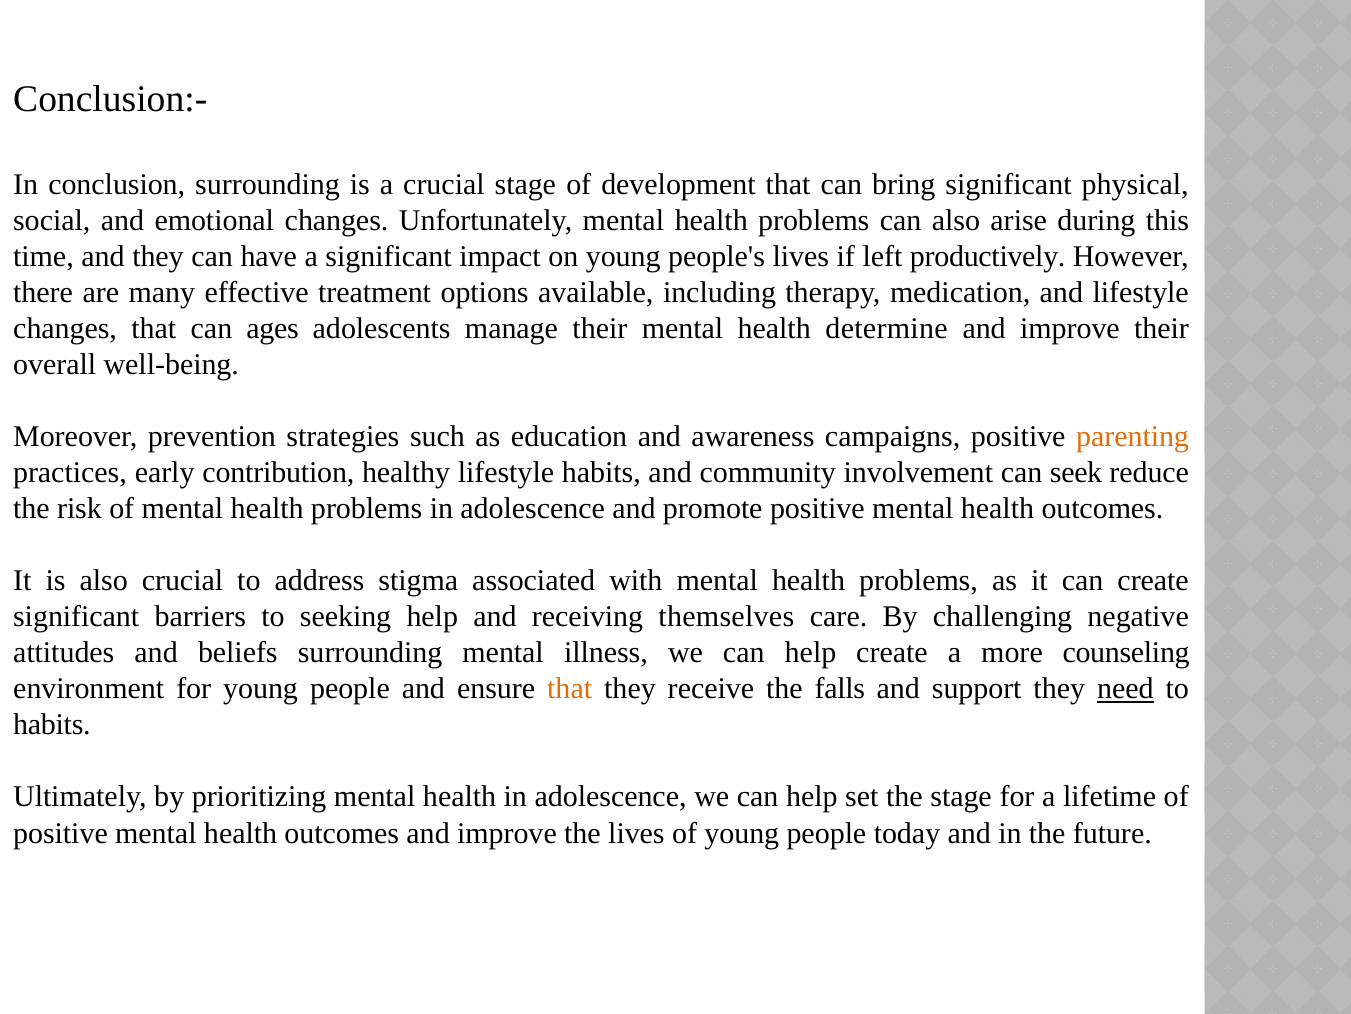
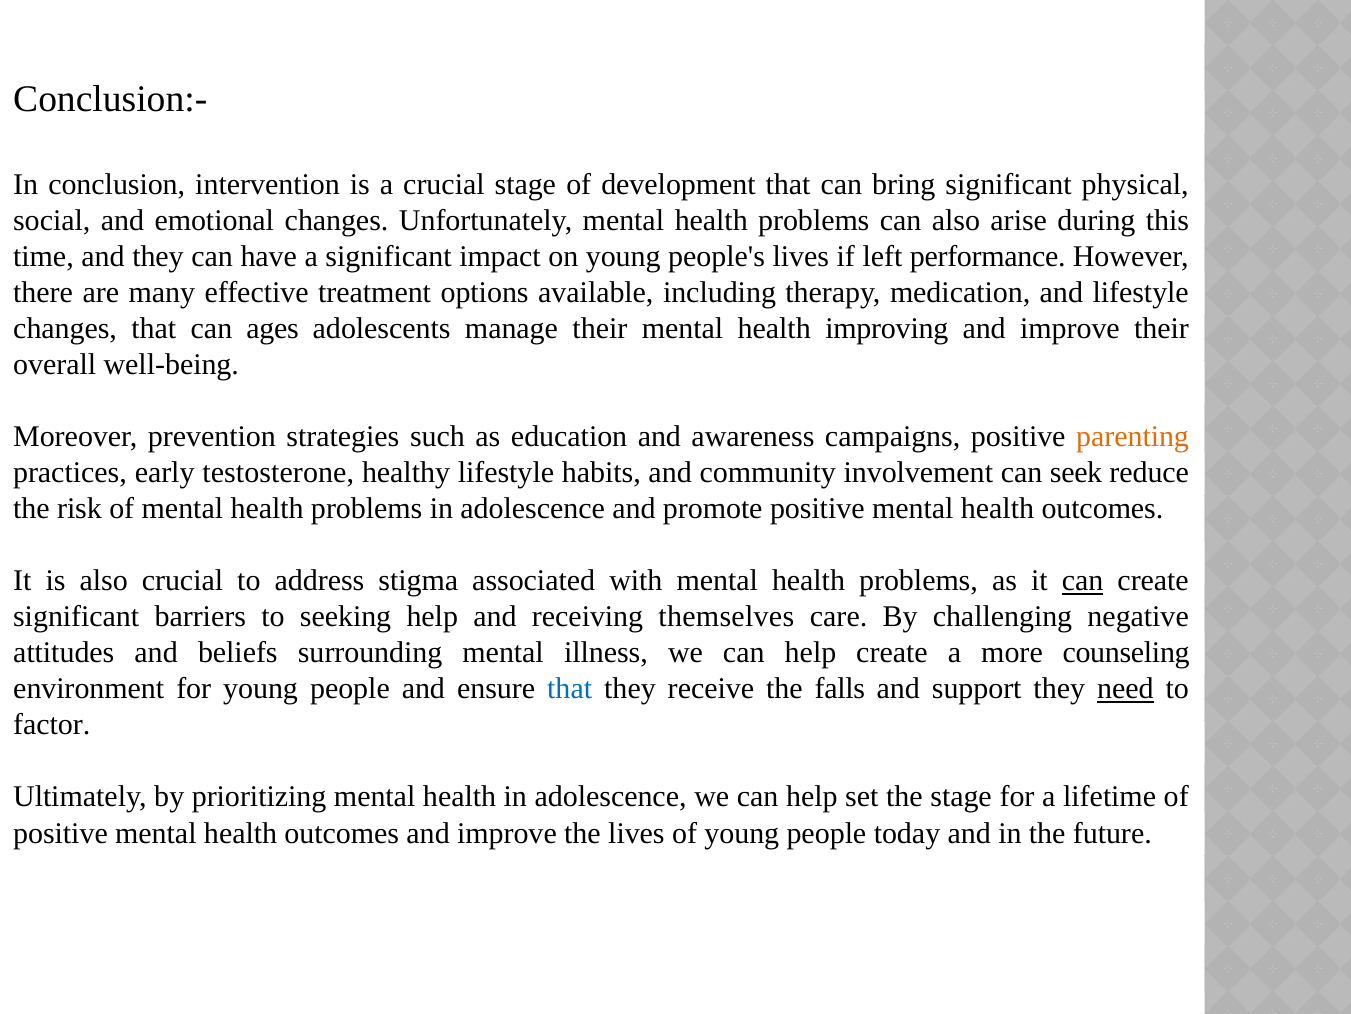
conclusion surrounding: surrounding -> intervention (268, 184)
productively: productively -> performance (988, 256)
determine: determine -> improving (887, 328)
contribution: contribution -> testosterone (278, 472)
can underline: none -> present (1083, 580)
that colour: orange -> blue (570, 688)
habits: habits -> factor (52, 724)
